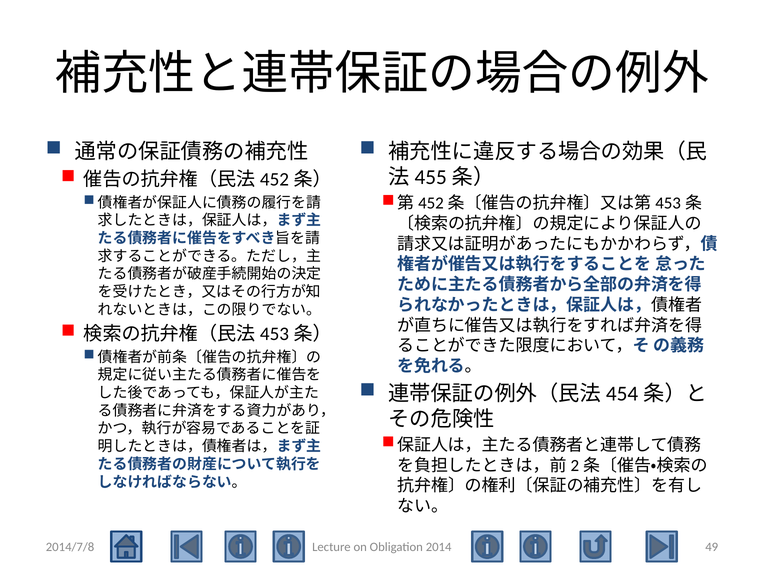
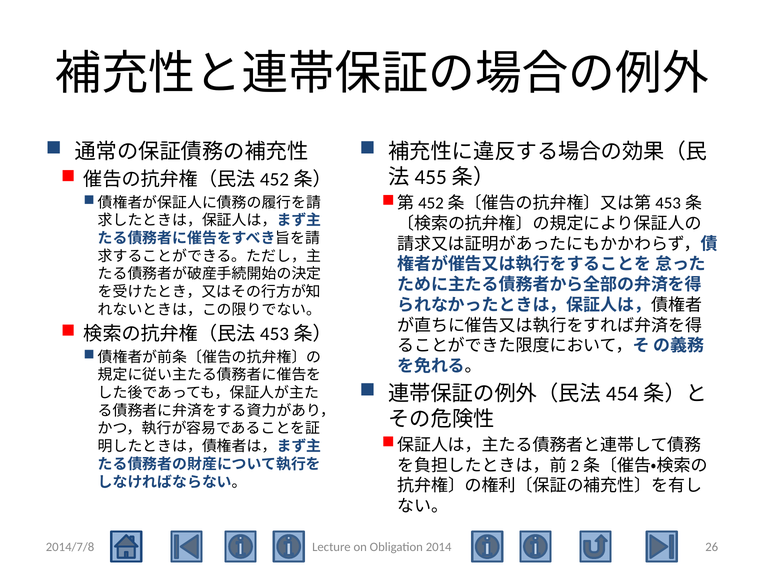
49: 49 -> 26 (712, 547)
